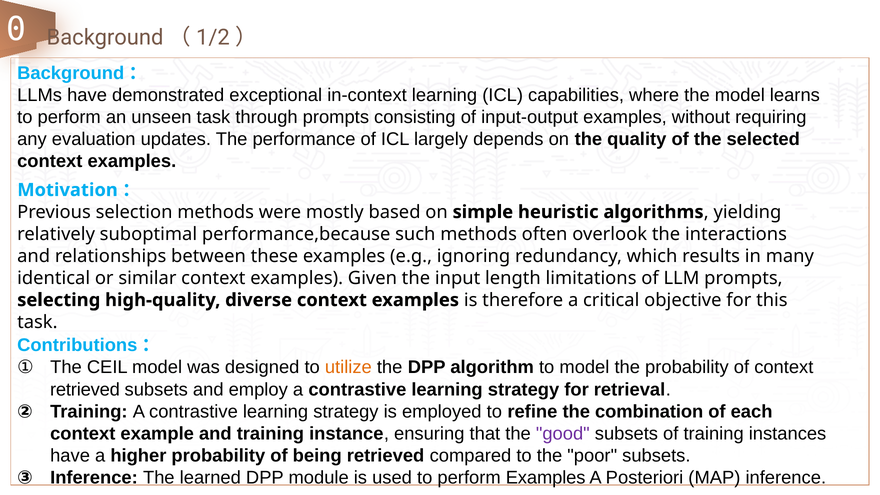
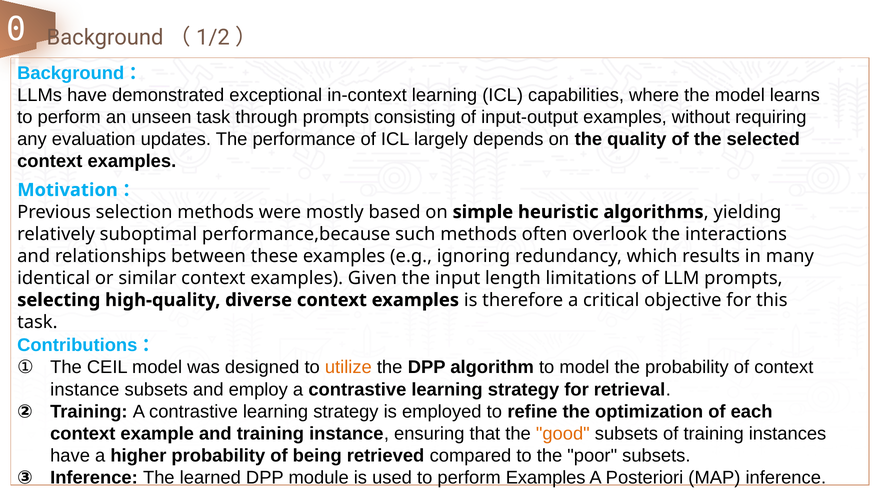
retrieved: retrieved -> instance (85, 389)
combination: combination -> optimization (649, 411)
good colour: purple -> orange (563, 433)
